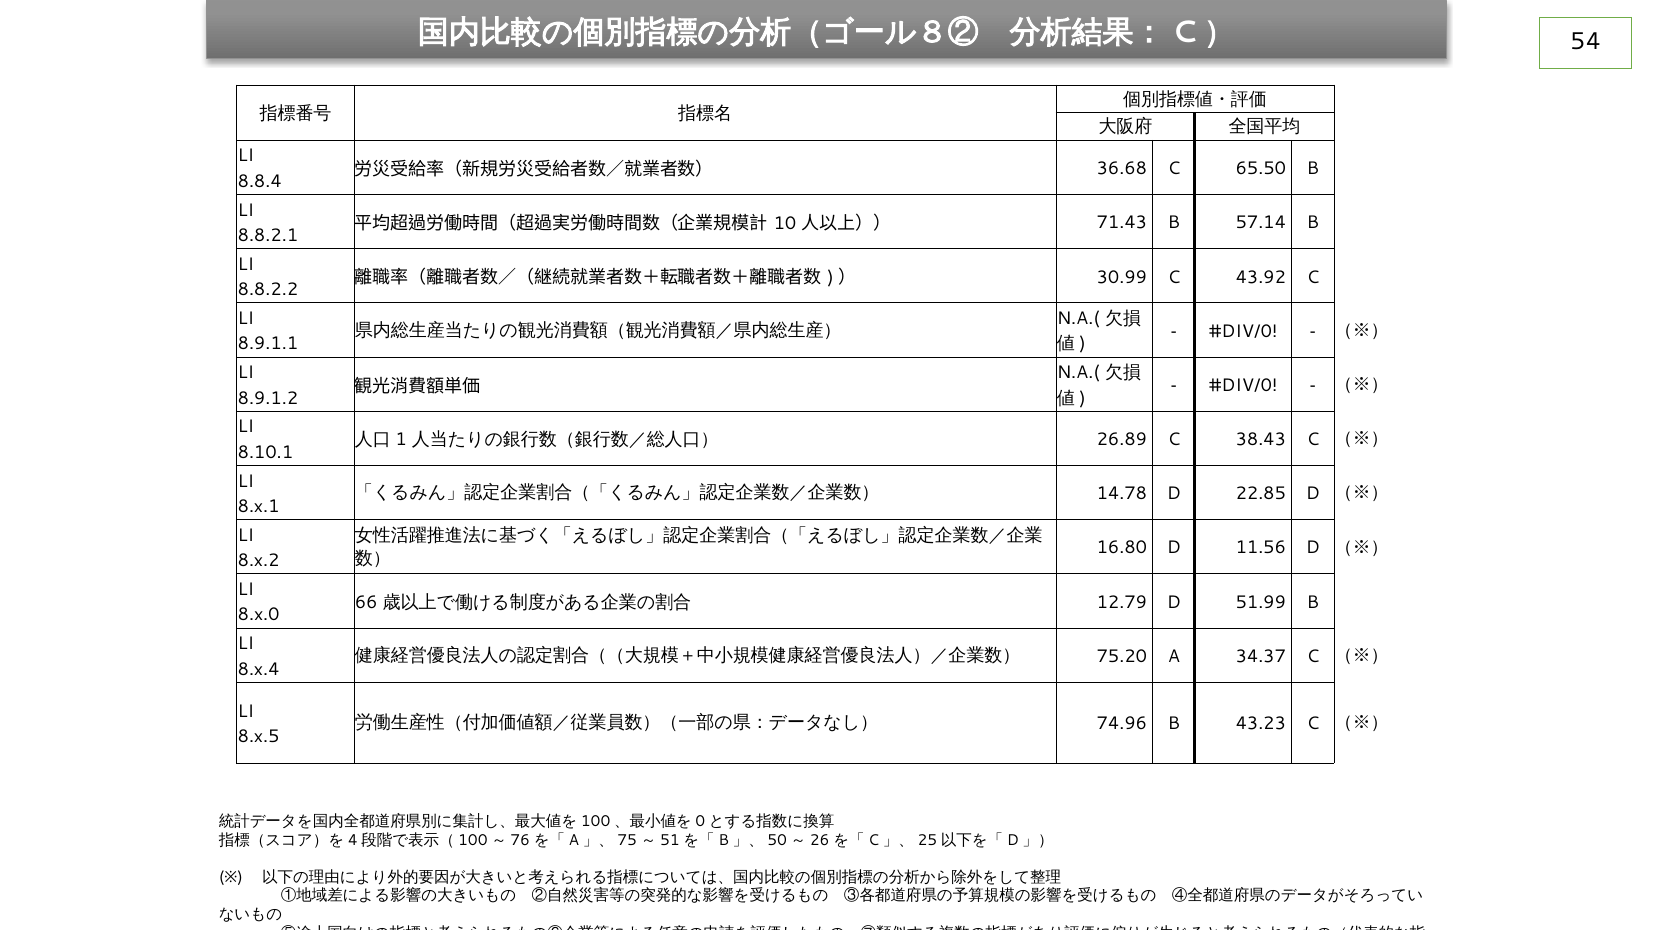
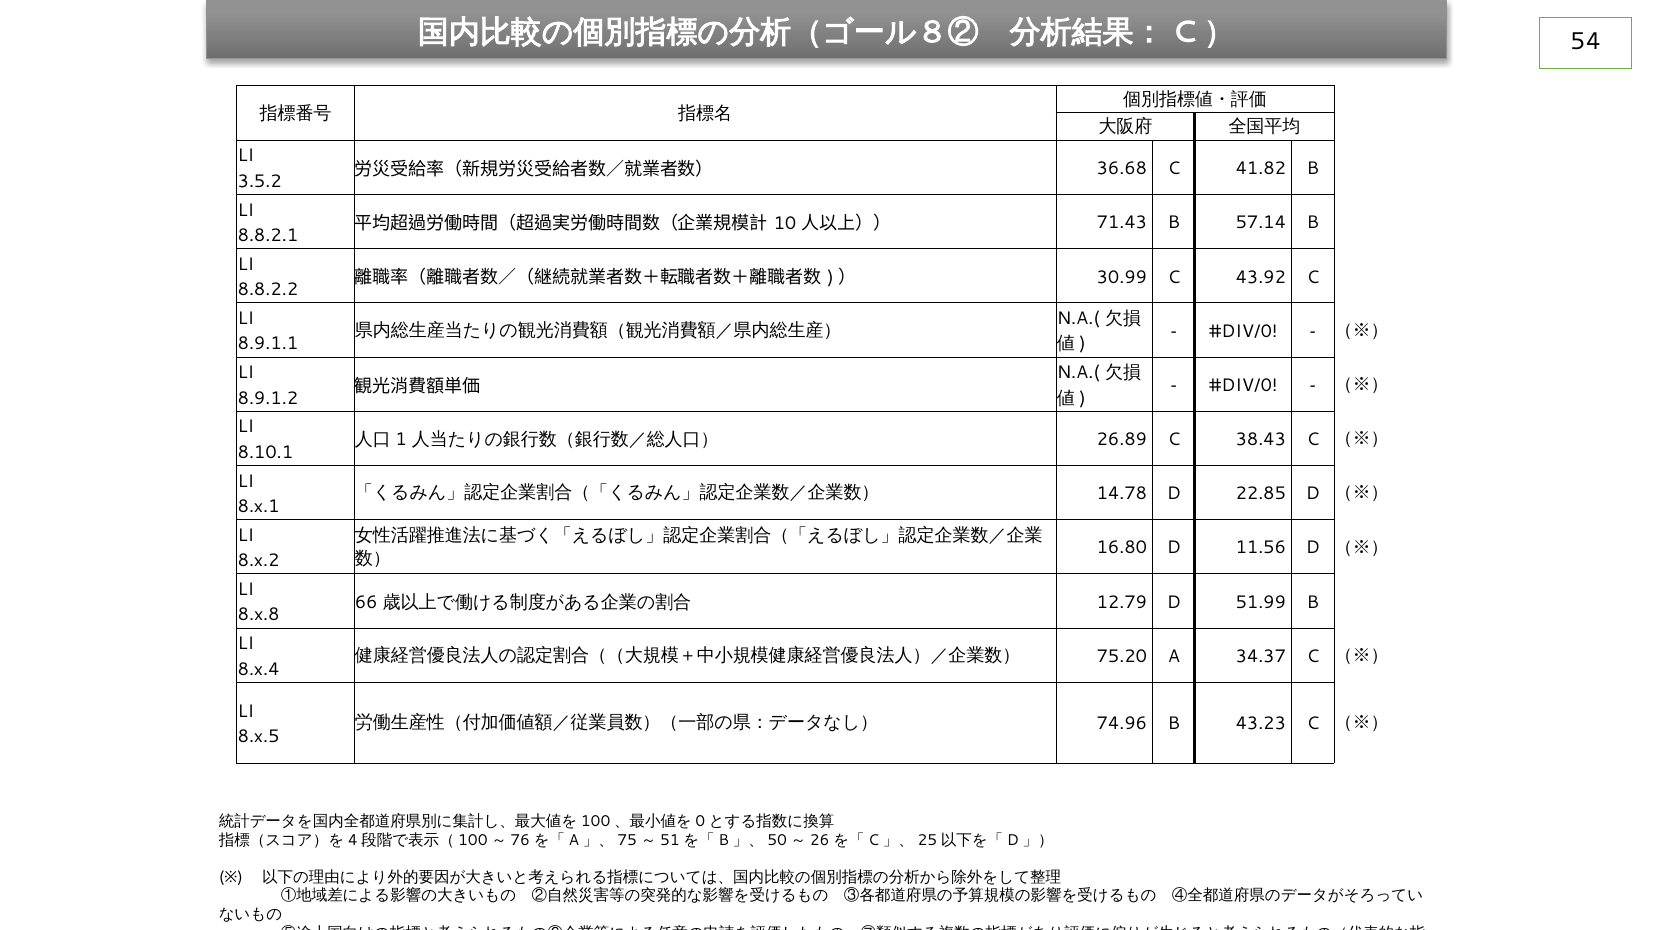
65.50: 65.50 -> 41.82 (1261, 169)
8.8.4: 8.8.4 -> 3.5.2 (260, 181)
8.x.0: 8.x.0 -> 8.x.8 (259, 615)
